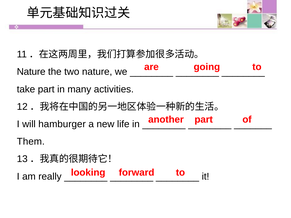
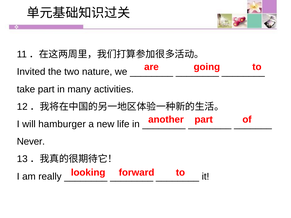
Nature: Nature -> Invited (31, 72)
Them: Them -> Never (31, 142)
